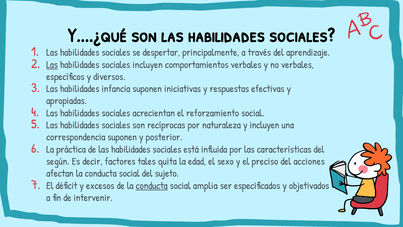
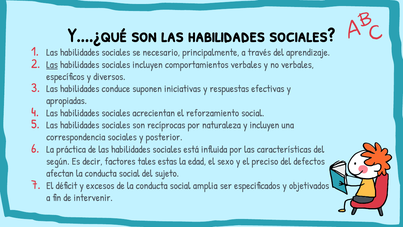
despertar: despertar -> necesario (161, 53)
infancia: infancia -> conduce (116, 89)
correspondencia suponen: suponen -> sociales (122, 137)
quita: quita -> estas (167, 161)
acciones: acciones -> defectos (309, 161)
conducta underline: present -> none (152, 185)
